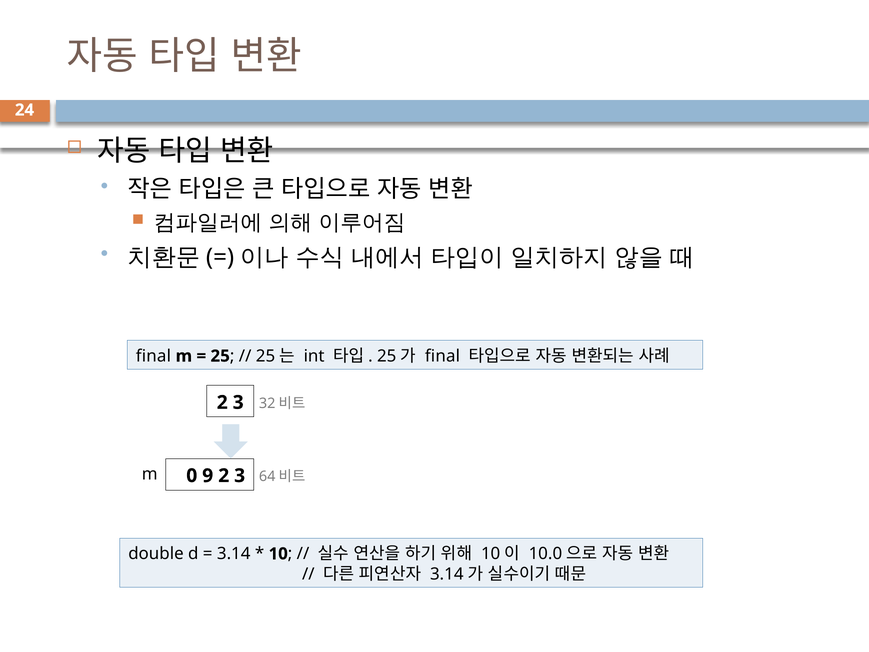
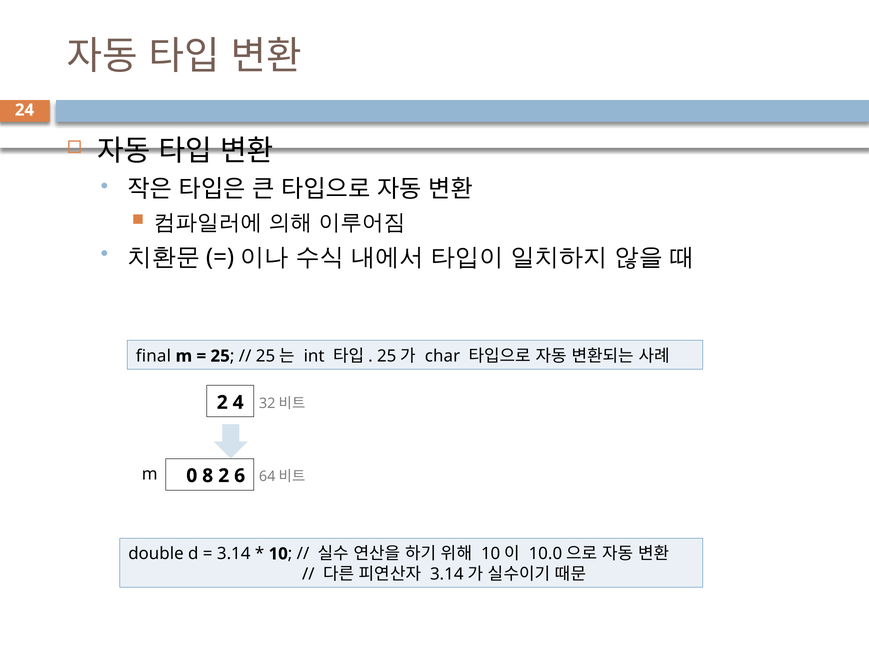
final: final -> char (442, 356)
3: 3 -> 4 (238, 402)
9: 9 -> 8 (208, 476)
3: 3 -> 6 (240, 476)
